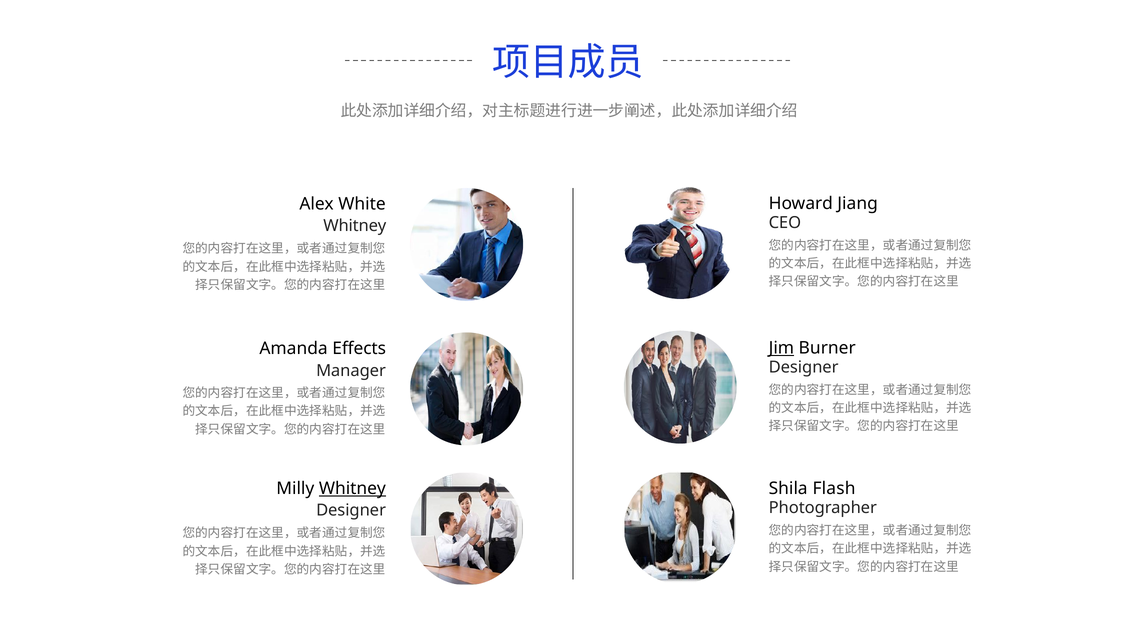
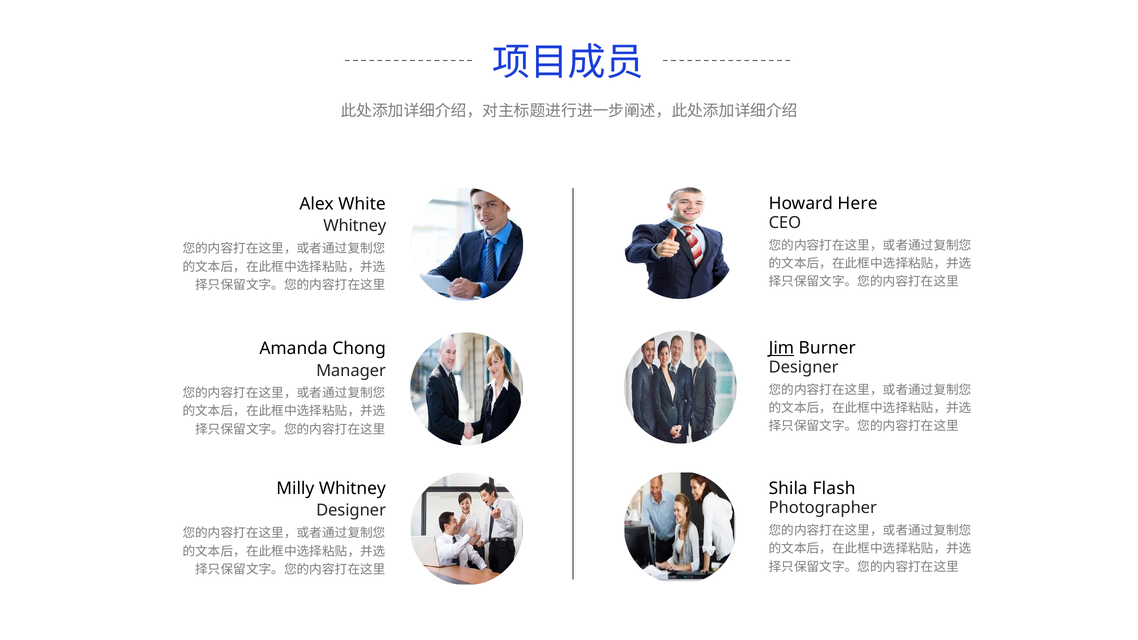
Jiang: Jiang -> Here (858, 203)
Effects: Effects -> Chong (359, 349)
Whitney underline: present -> none (352, 489)
